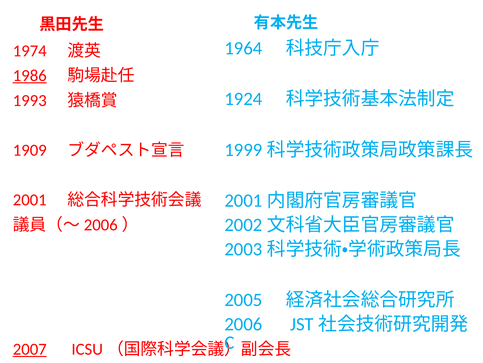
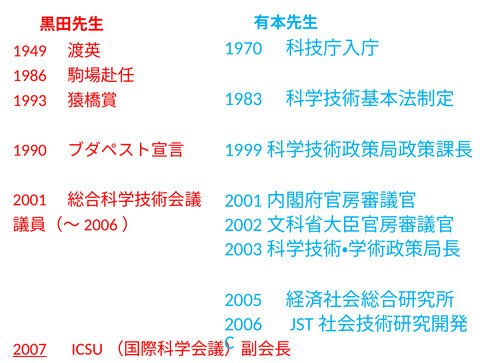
1964: 1964 -> 1970 (243, 48)
1974: 1974 -> 1949 (30, 51)
1986 underline: present -> none (30, 76)
1924: 1924 -> 1983 (243, 99)
1909: 1909 -> 1990 (30, 150)
